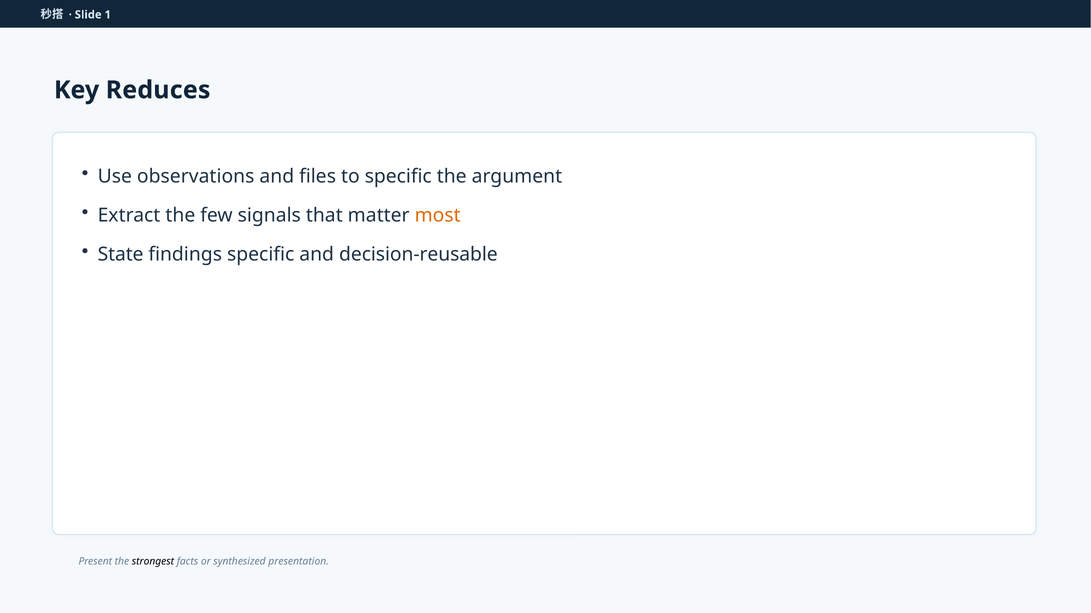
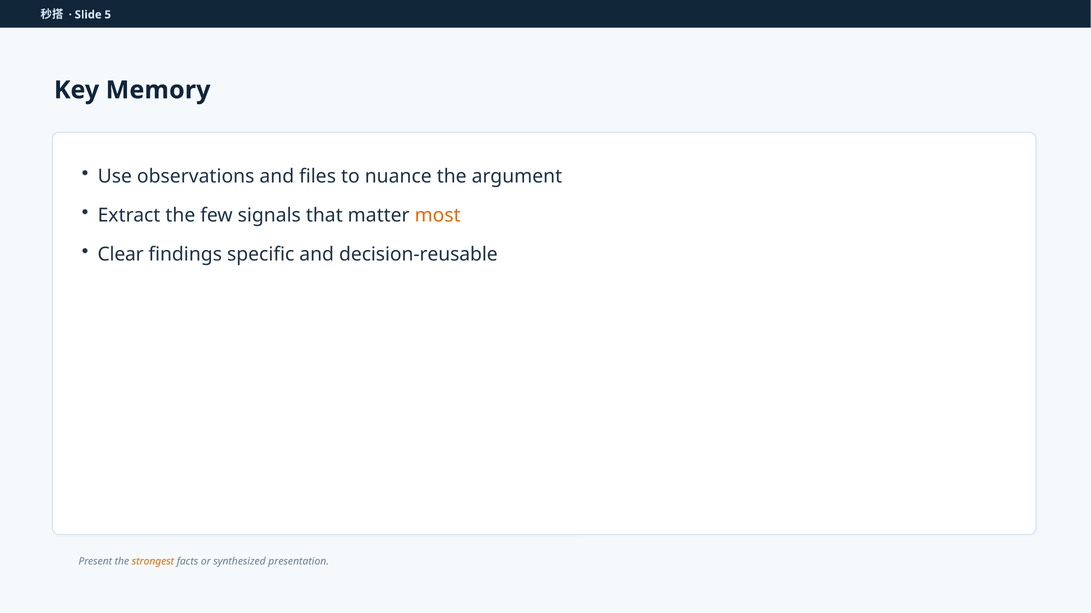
1: 1 -> 5 (108, 15)
Reduces: Reduces -> Memory (158, 90)
to specific: specific -> nuance (398, 177)
State: State -> Clear (121, 255)
strongest colour: black -> orange (153, 562)
